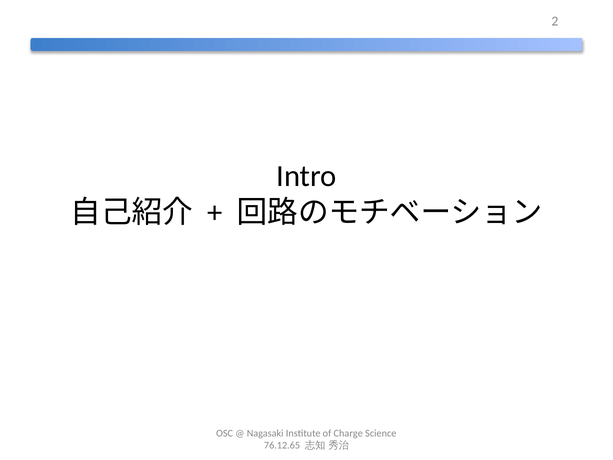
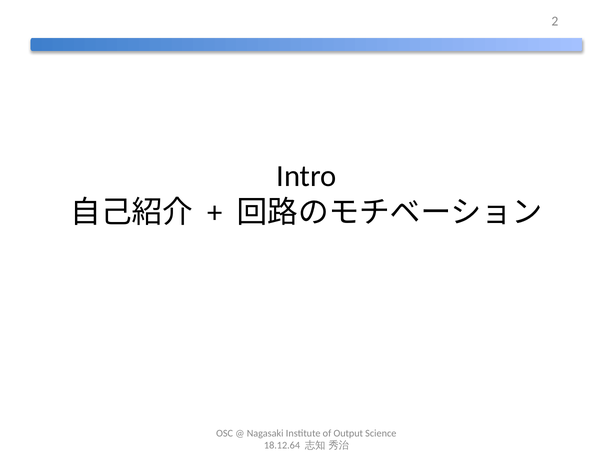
Charge: Charge -> Output (348, 433)
76.12.65: 76.12.65 -> 18.12.64 (282, 445)
